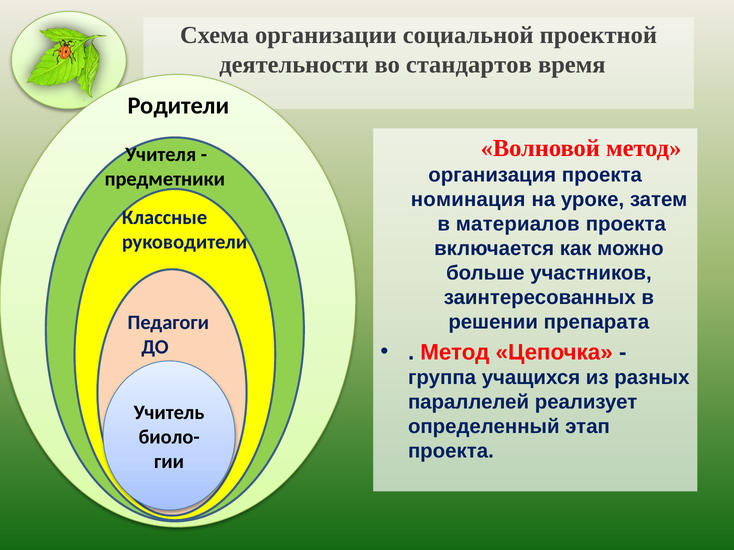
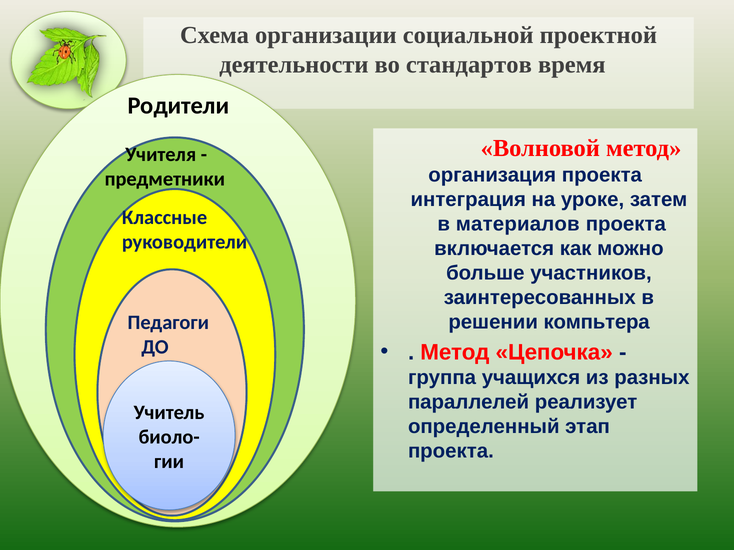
номинация: номинация -> интеграция (468, 200)
препарата: препарата -> компьтера (597, 322)
